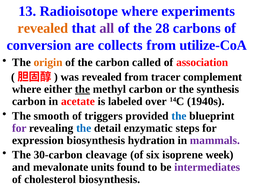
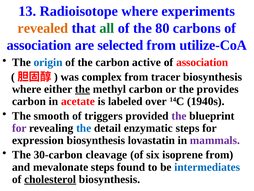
all colour: purple -> green (107, 28)
28: 28 -> 80 (162, 28)
conversion: conversion -> association (39, 45)
collects: collects -> selected (120, 45)
origin colour: orange -> blue (48, 62)
called: called -> active (147, 62)
was revealed: revealed -> complex (102, 77)
tracer complement: complement -> biosynthesis (213, 77)
synthesis: synthesis -> provides (218, 89)
the colour: blue -> purple (179, 116)
hydration: hydration -> lovastatin (151, 140)
isoprene week: week -> from (219, 154)
mevalonate units: units -> steps (103, 167)
intermediates colour: purple -> blue (207, 167)
cholesterol underline: none -> present (50, 179)
